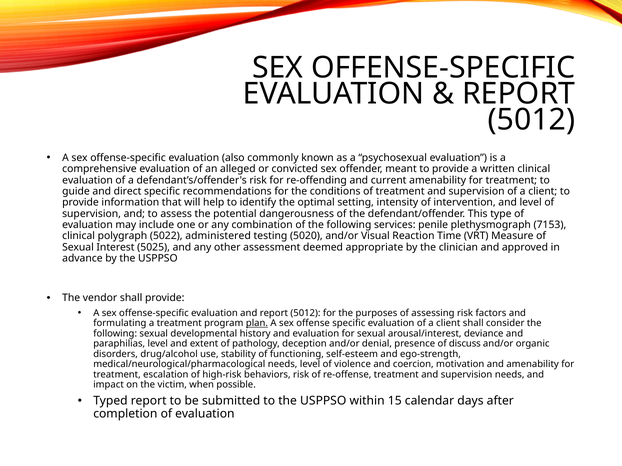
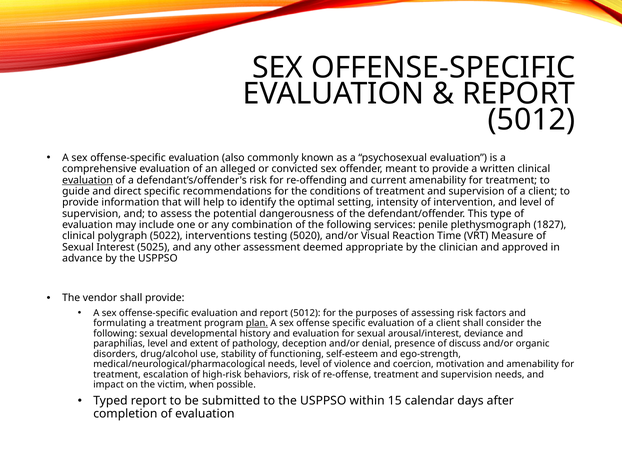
evaluation underline: none -> present (88, 180)
7153: 7153 -> 1827 (550, 225)
administered: administered -> interventions (218, 236)
